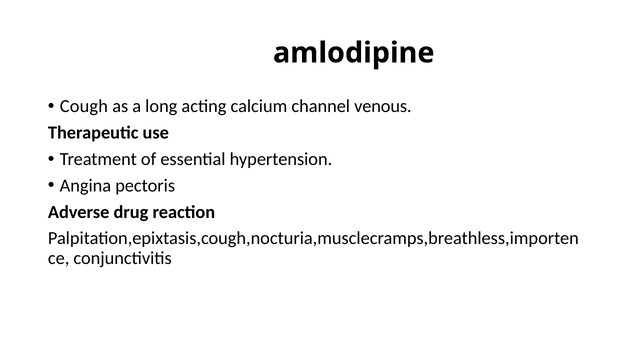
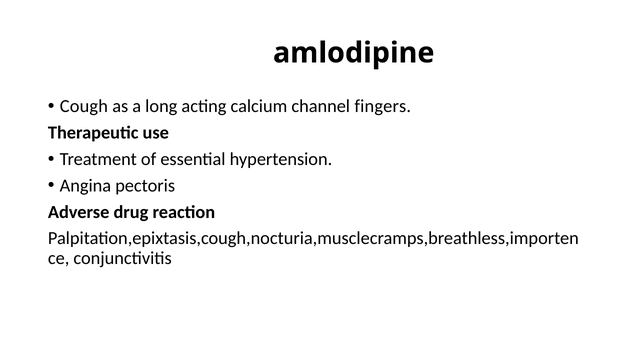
venous: venous -> fingers (383, 106)
